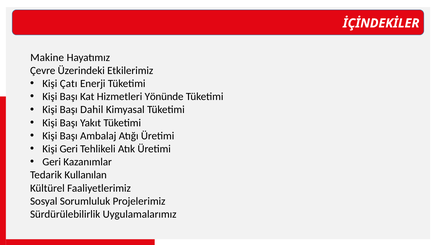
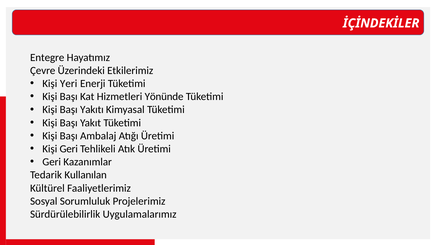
Makine: Makine -> Entegre (47, 58)
Çatı: Çatı -> Yeri (69, 84)
Dahil: Dahil -> Yakıtı (92, 110)
